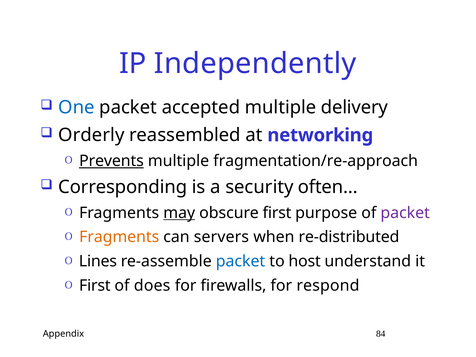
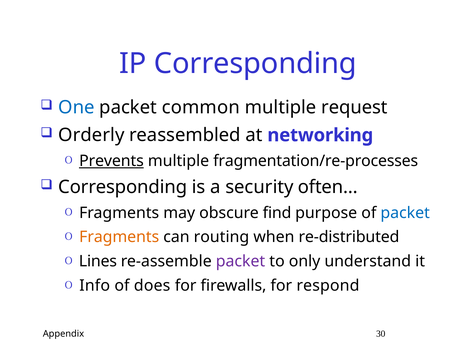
IP Independently: Independently -> Corresponding (255, 64)
accepted: accepted -> common (201, 107)
delivery: delivery -> request (354, 107)
fragmentation/re-approach: fragmentation/re-approach -> fragmentation/re-processes (316, 161)
may underline: present -> none (179, 213)
obscure first: first -> find (277, 213)
packet colour: purple -> blue (405, 213)
servers: servers -> routing (221, 237)
packet colour: blue -> purple (241, 261)
host: host -> only (305, 261)
First: First -> Info (95, 286)
84: 84 -> 30 (381, 334)
